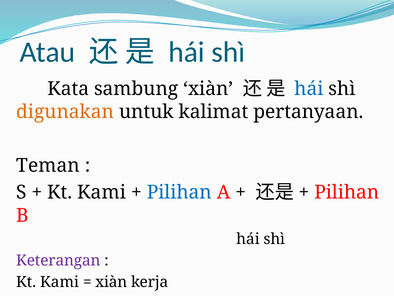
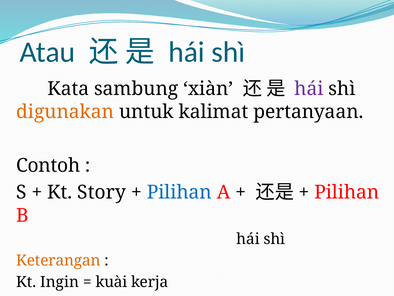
hái colour: blue -> purple (309, 89)
Teman: Teman -> Contoh (48, 165)
Kami: Kami -> Story (102, 192)
Keterangan colour: purple -> orange (58, 260)
Kami: Kami -> Ingin (60, 282)
xiàn: xiàn -> kuài (111, 282)
